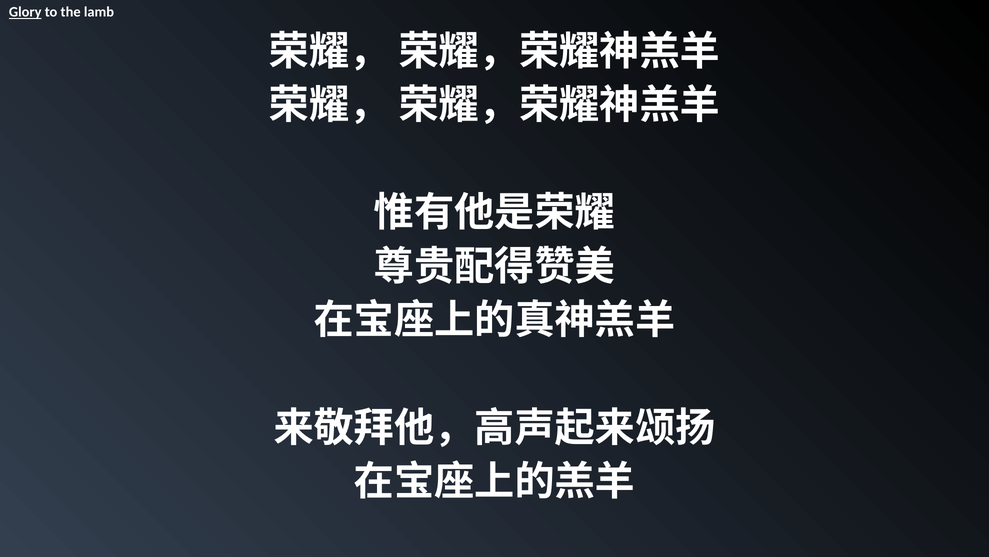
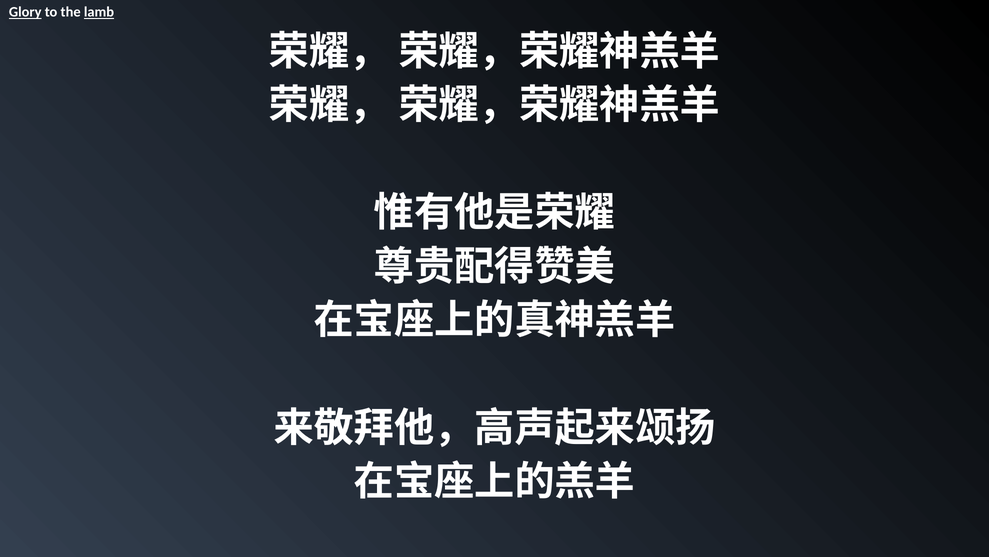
lamb underline: none -> present (99, 12)
